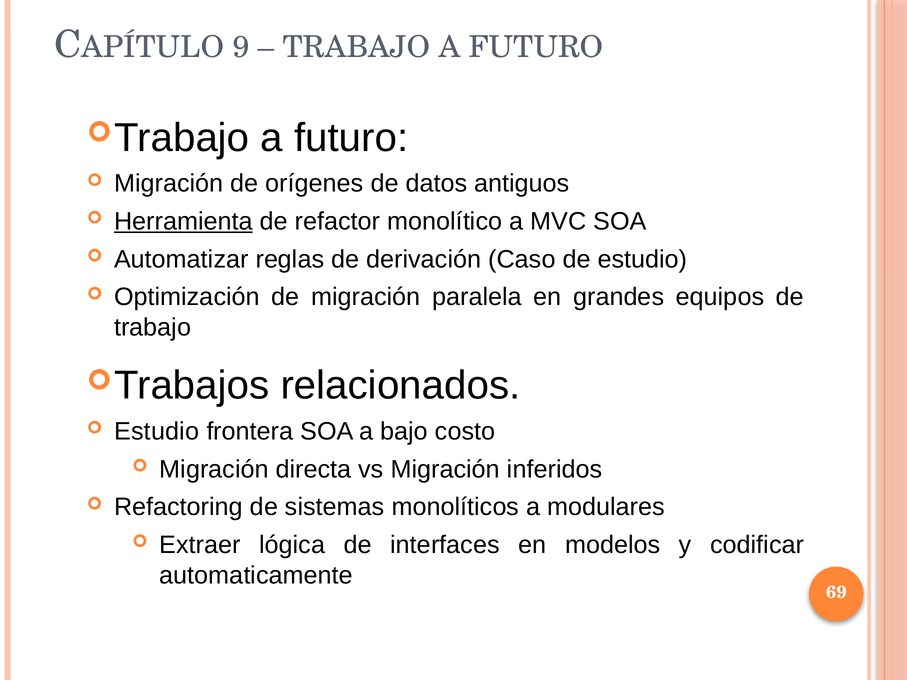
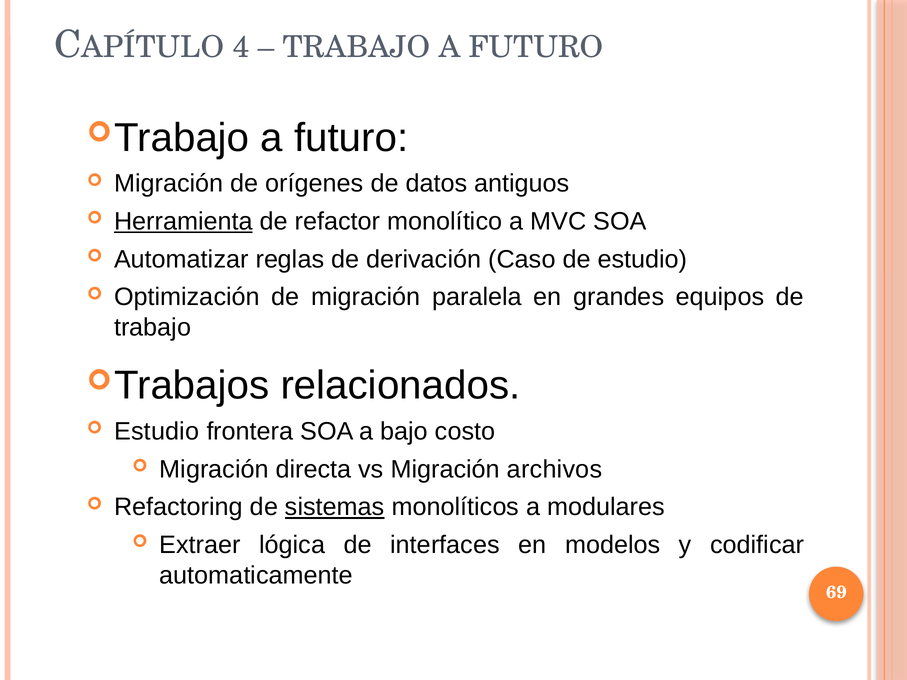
9: 9 -> 4 (241, 47)
inferidos: inferidos -> archivos (555, 469)
sistemas underline: none -> present (335, 507)
